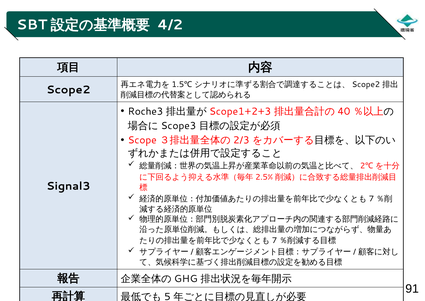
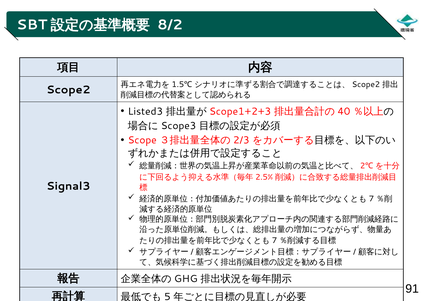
4/2: 4/2 -> 8/2 (170, 25)
Roche3: Roche3 -> Listed3 (145, 111)
